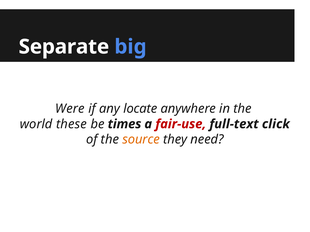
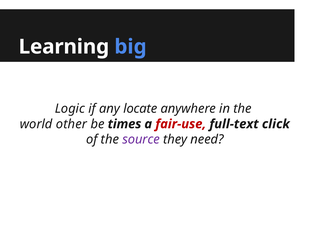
Separate: Separate -> Learning (64, 47)
Were: Were -> Logic (70, 109)
these: these -> other (71, 124)
source colour: orange -> purple (141, 140)
